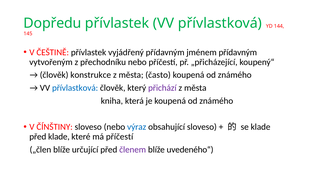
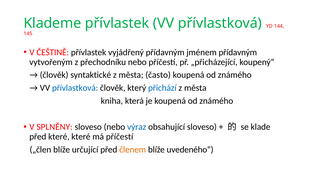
Dopředu: Dopředu -> Klademe (52, 23)
konstrukce: konstrukce -> syntaktické (91, 75)
přichází colour: purple -> blue (162, 88)
ČÍNŠTINY: ČÍNŠTINY -> SPLNĚNY (55, 127)
před klade: klade -> které (59, 136)
členem colour: purple -> orange (133, 149)
